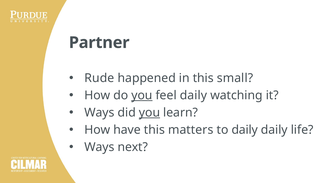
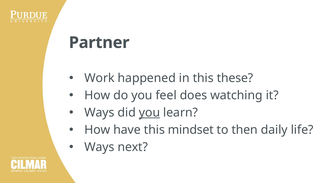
Rude: Rude -> Work (99, 78)
small: small -> these (235, 78)
you underline: present -> none (142, 95)
feel daily: daily -> does (193, 95)
matters: matters -> mindset (191, 130)
to daily: daily -> then (245, 130)
